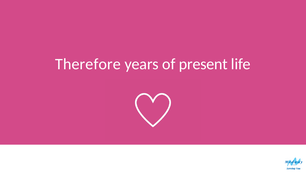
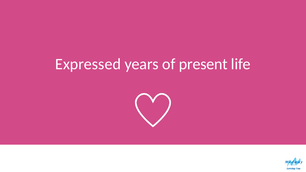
Therefore: Therefore -> Expressed (88, 64)
